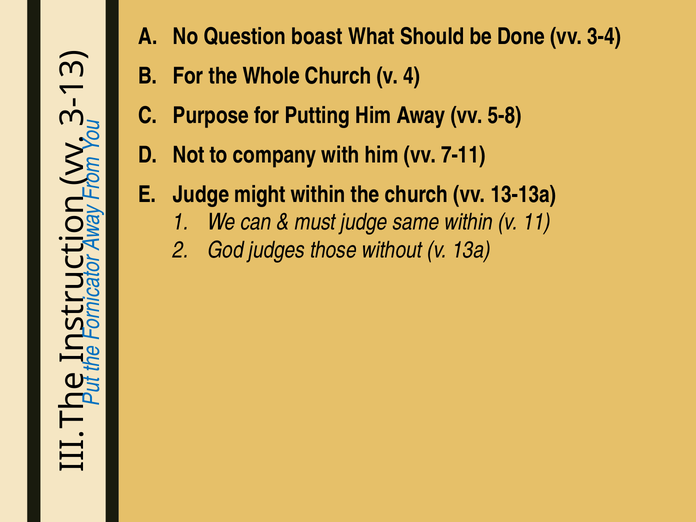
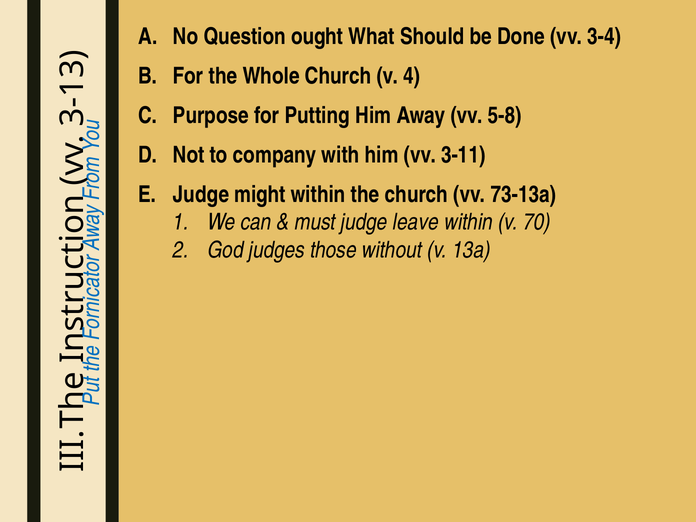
boast: boast -> ought (317, 37)
7-11: 7-11 -> 3-11 (463, 155)
13-13a: 13-13a -> 73-13a (523, 194)
same: same -> leave (416, 222)
11: 11 -> 70 (537, 222)
